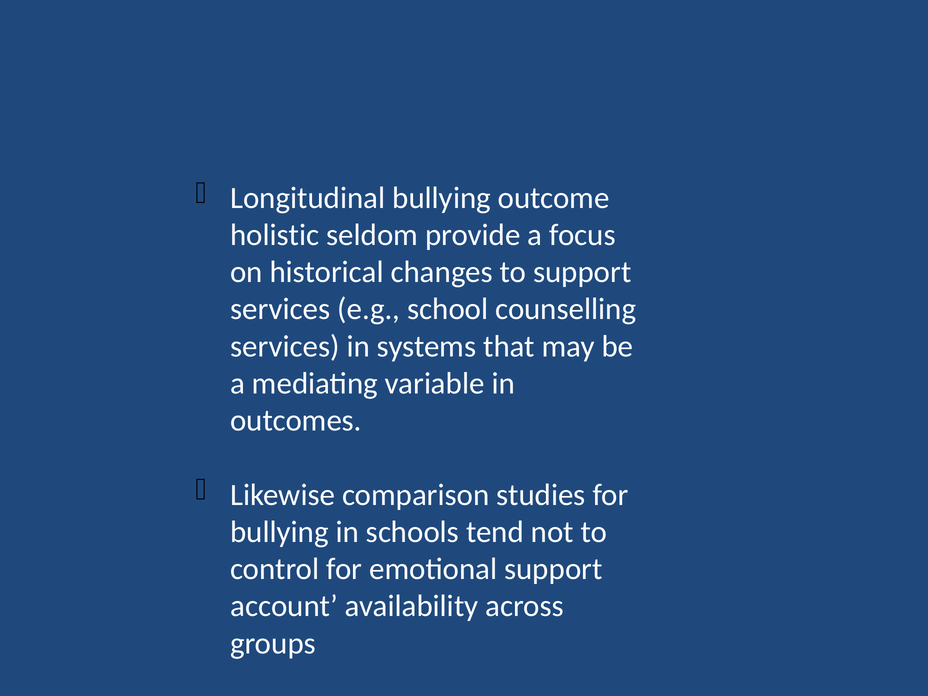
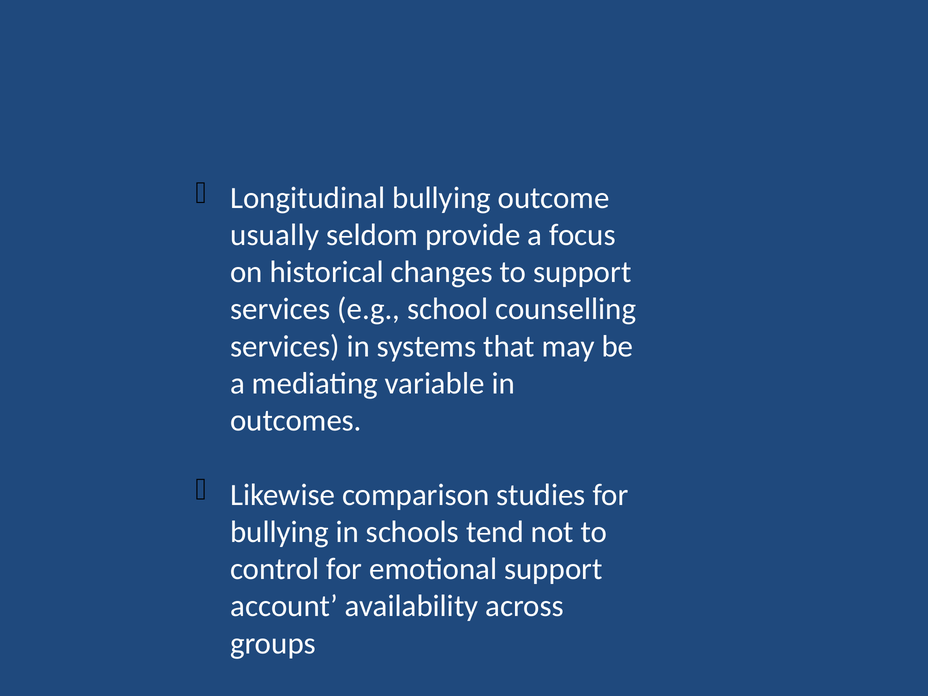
holistic: holistic -> usually (275, 235)
